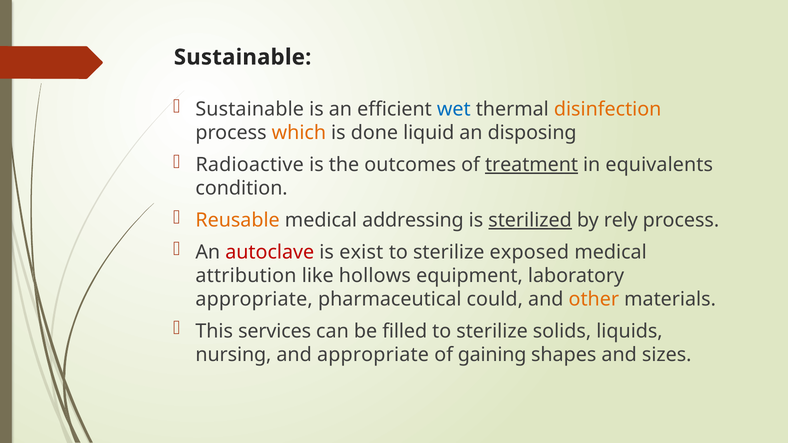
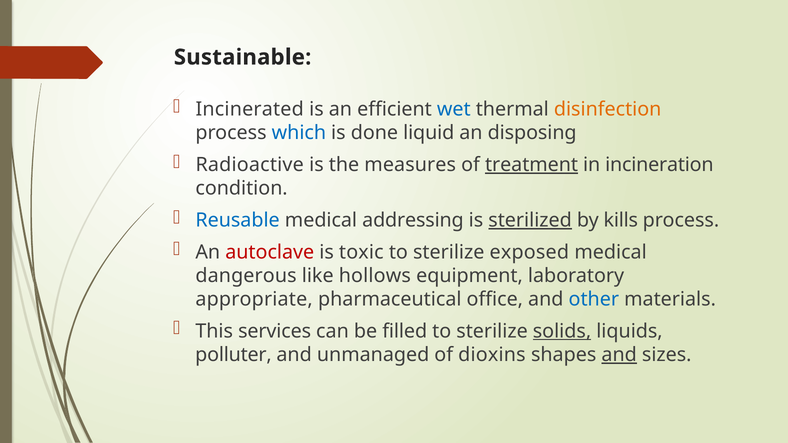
Sustainable: Sustainable -> Incinerated (250, 109)
which colour: orange -> blue (299, 133)
outcomes: outcomes -> measures (410, 165)
equivalents: equivalents -> incineration (659, 165)
Reusable colour: orange -> blue (238, 220)
rely: rely -> kills (621, 220)
exist: exist -> toxic (361, 252)
attribution: attribution -> dangerous (246, 276)
could: could -> office (495, 300)
other colour: orange -> blue (594, 300)
solids underline: none -> present (562, 331)
nursing: nursing -> polluter (233, 355)
and appropriate: appropriate -> unmanaged (373, 355)
gaining: gaining -> dioxins (492, 355)
and underline: none -> present (619, 355)
